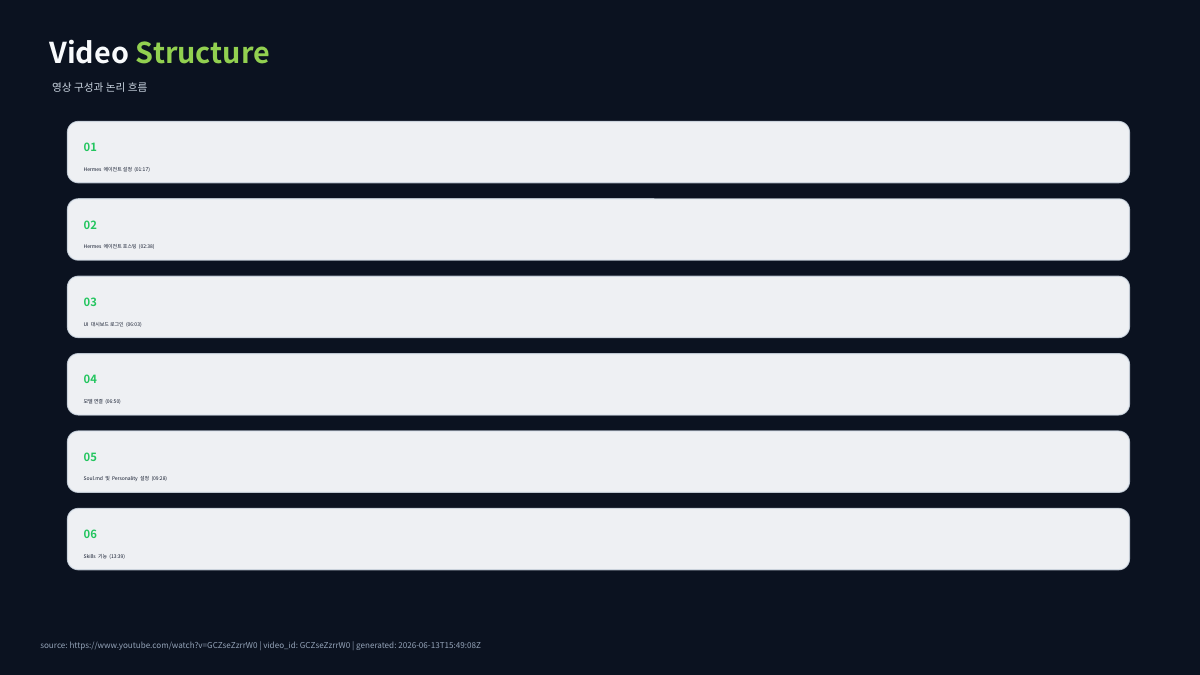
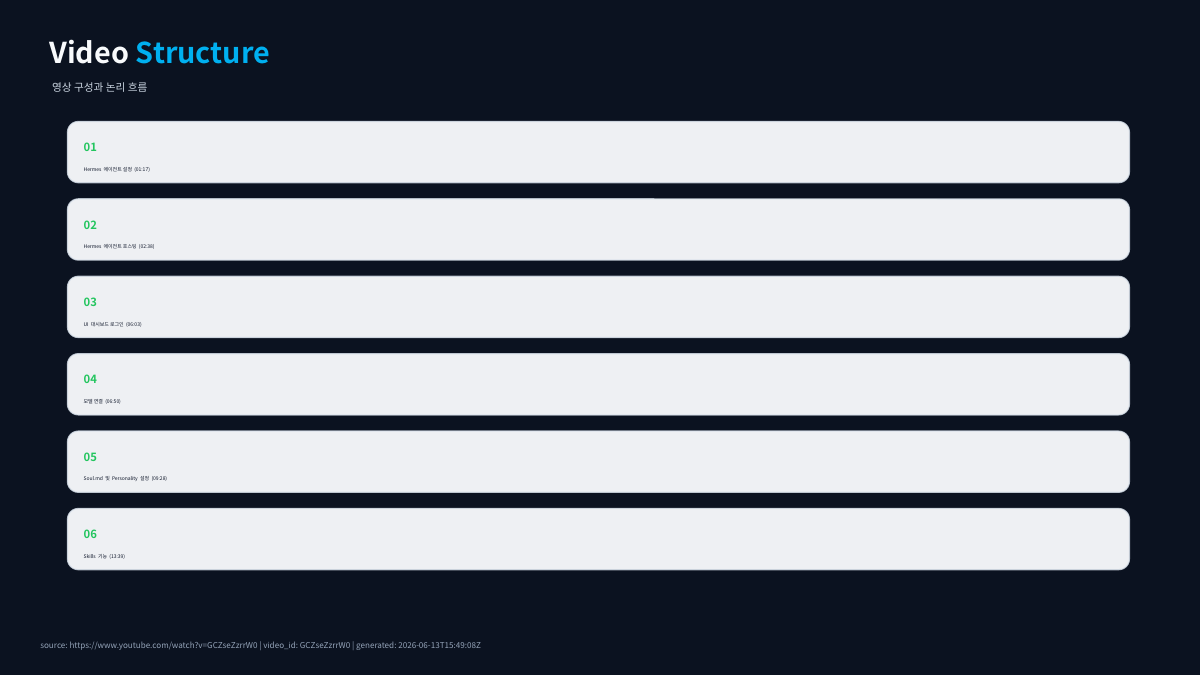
Structure colour: light green -> light blue (203, 54)
